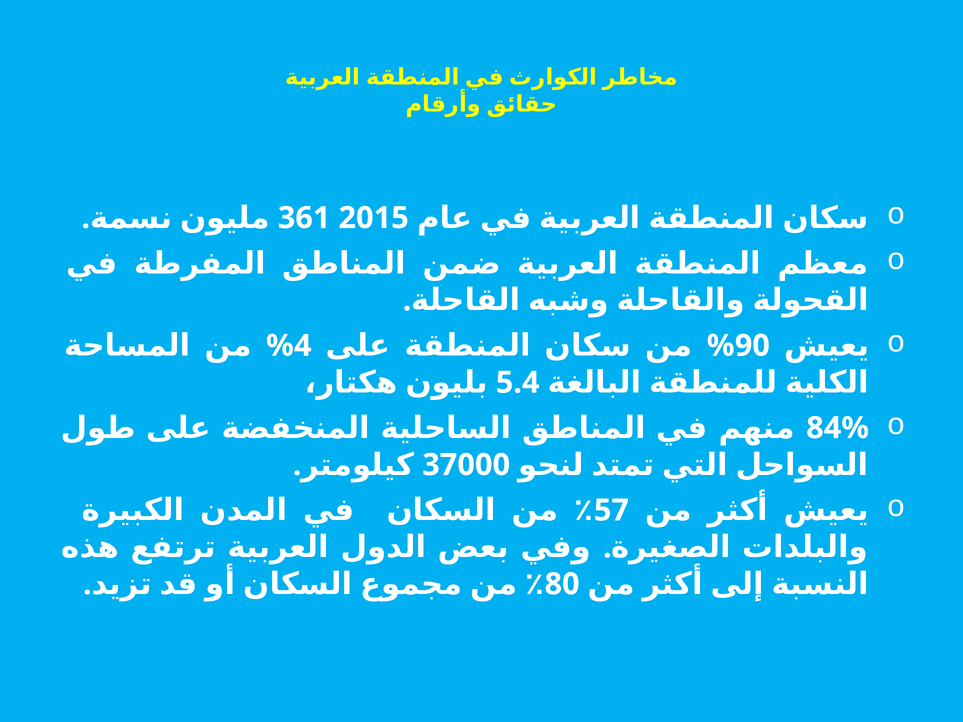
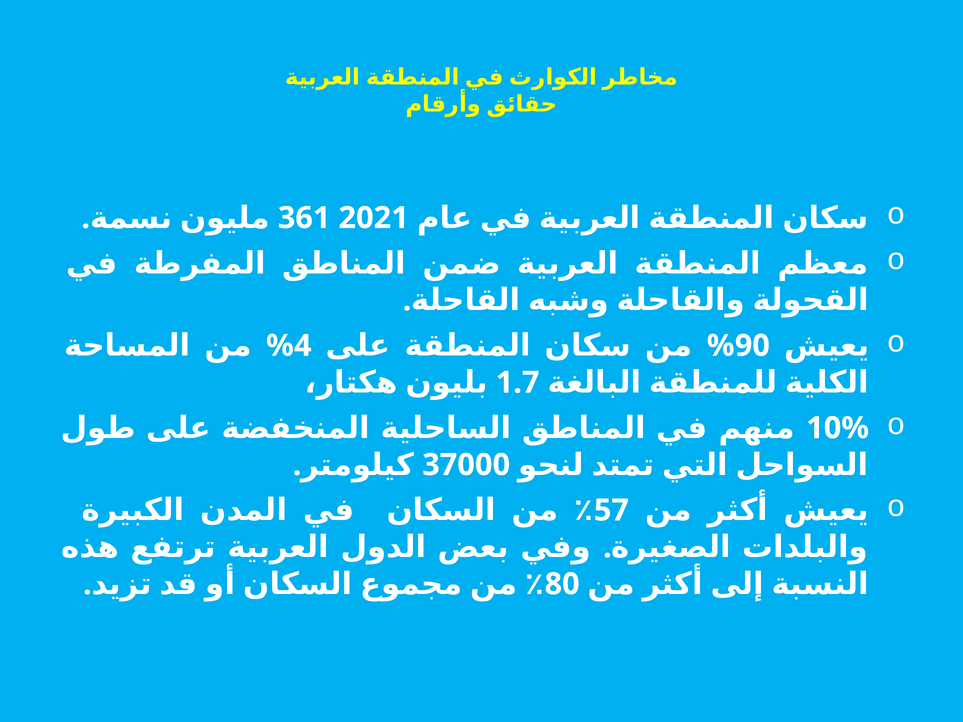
2015: 2015 -> 2021 (374, 218)
5.4: 5.4 -> 1.7 (518, 383)
84%: 84% -> 10% (838, 428)
